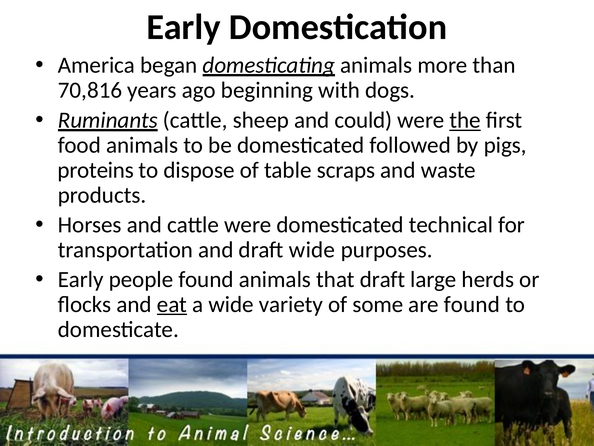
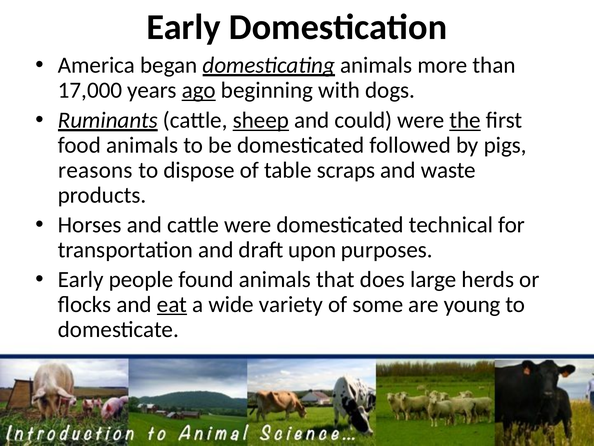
70,816: 70,816 -> 17,000 (90, 90)
ago underline: none -> present (199, 90)
sheep underline: none -> present (261, 120)
proteins: proteins -> reasons (95, 170)
draft wide: wide -> upon (312, 250)
that draft: draft -> does (382, 279)
are found: found -> young (472, 304)
